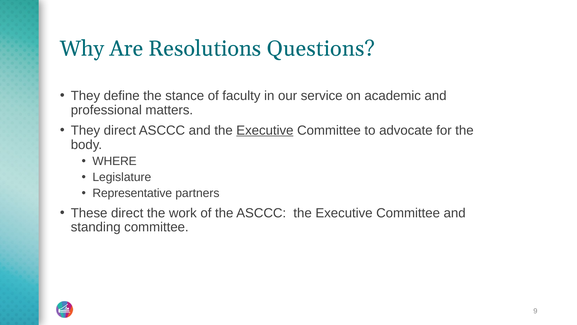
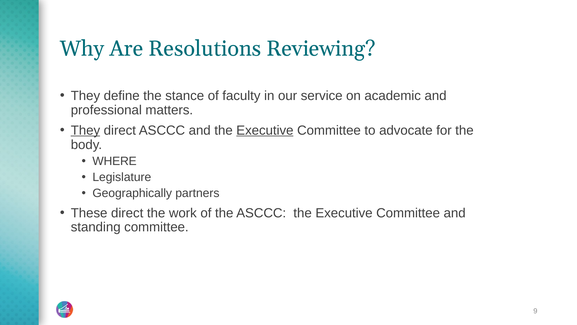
Questions: Questions -> Reviewing (321, 48)
They underline: none -> present (85, 130)
Representative: Representative -> Geographically (132, 193)
